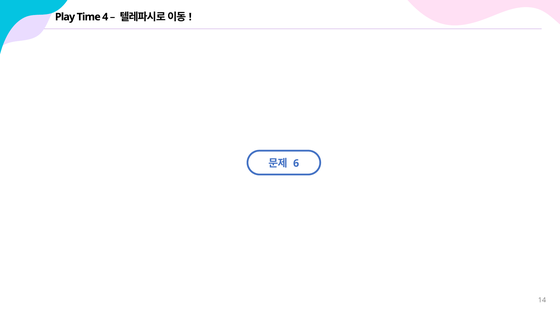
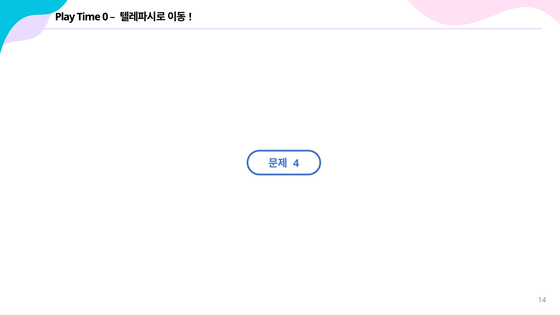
4: 4 -> 0 (105, 17)
6: 6 -> 4 (296, 163)
